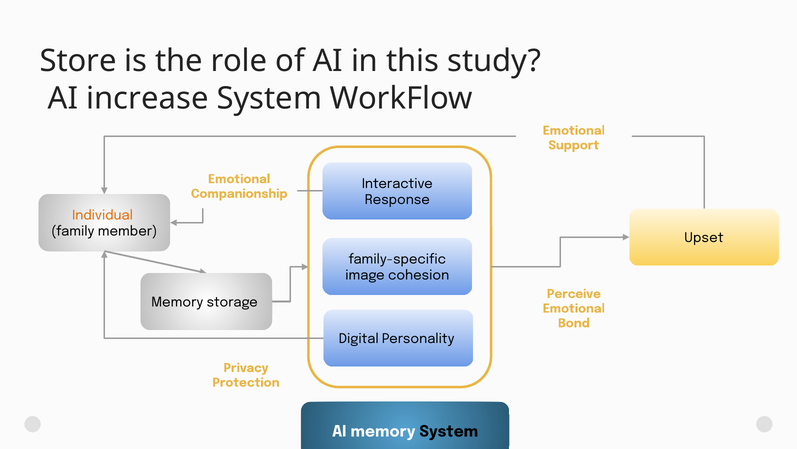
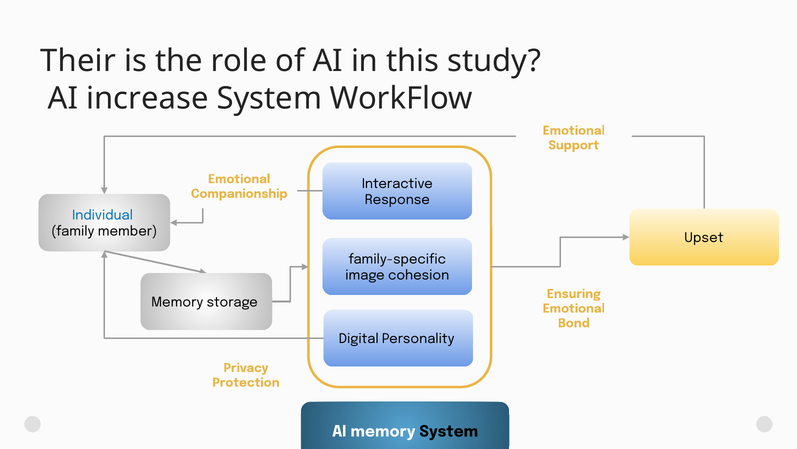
Store: Store -> Their (78, 61)
Individual colour: orange -> blue (103, 215)
Perceive: Perceive -> Ensuring (574, 294)
